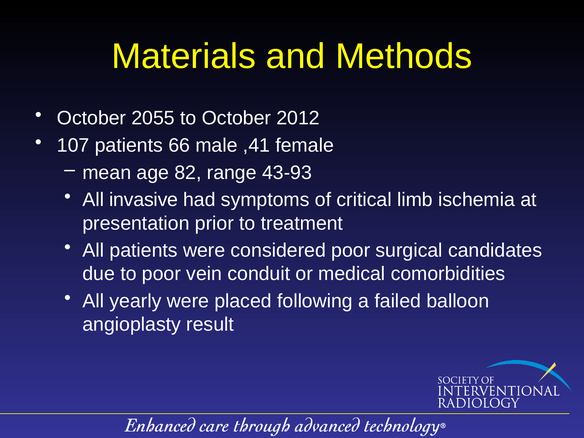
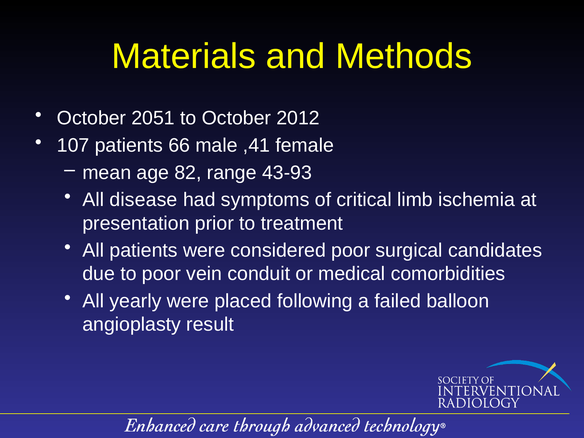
2055: 2055 -> 2051 (153, 118)
invasive: invasive -> disease (143, 200)
